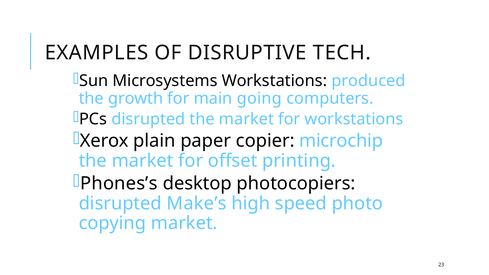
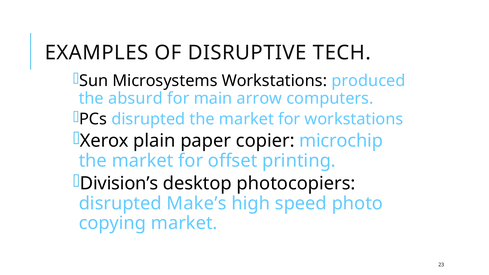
growth: growth -> absurd (135, 98)
going: going -> arrow (259, 98)
Phones’s: Phones’s -> Division’s (119, 184)
